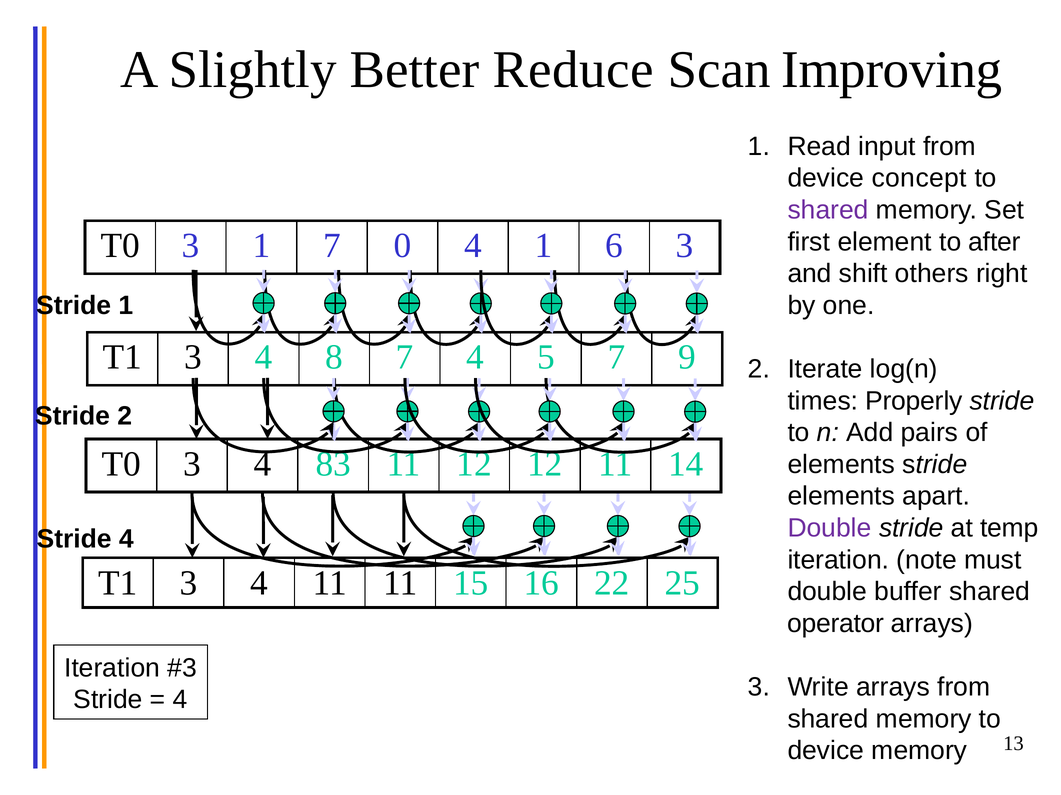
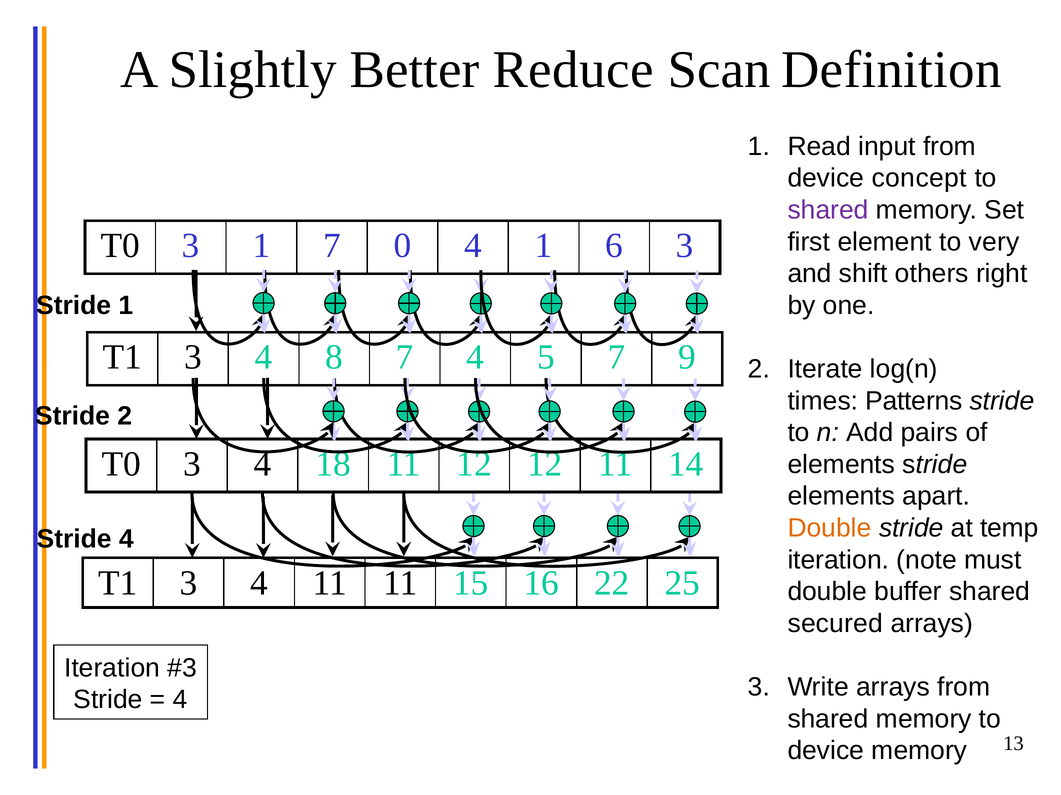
Improving: Improving -> Definition (891, 70)
after: after -> very (994, 242)
Properly: Properly -> Patterns (914, 401)
83: 83 -> 18 (333, 465)
Double colour: purple -> orange (830, 529)
operator: operator -> secured (835, 624)
